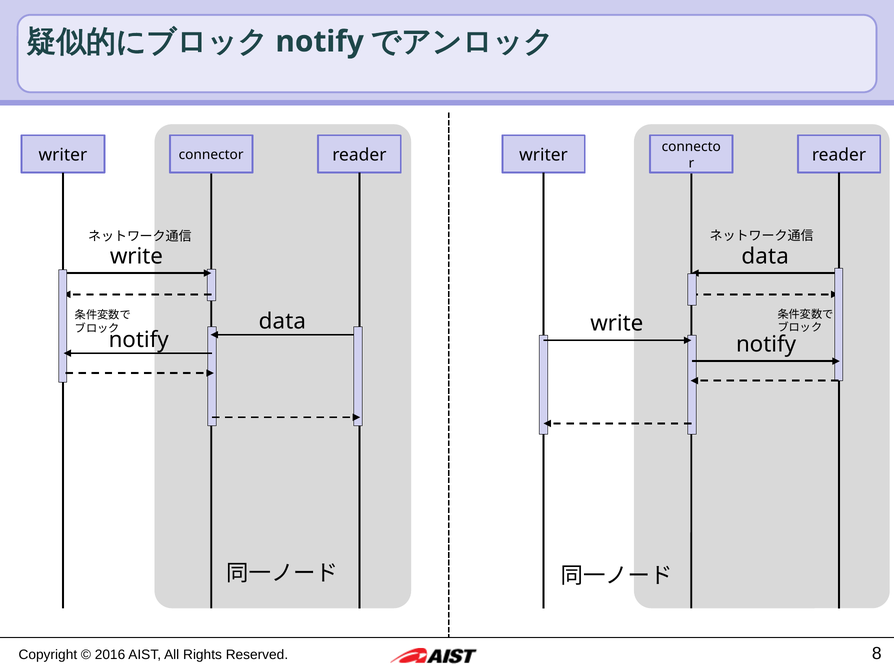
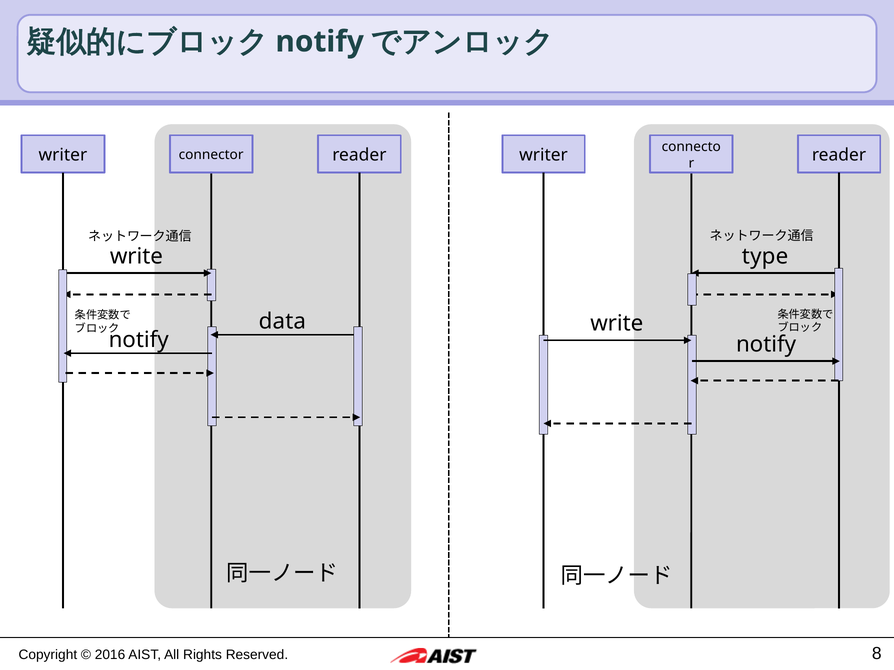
data: data -> type (765, 257)
